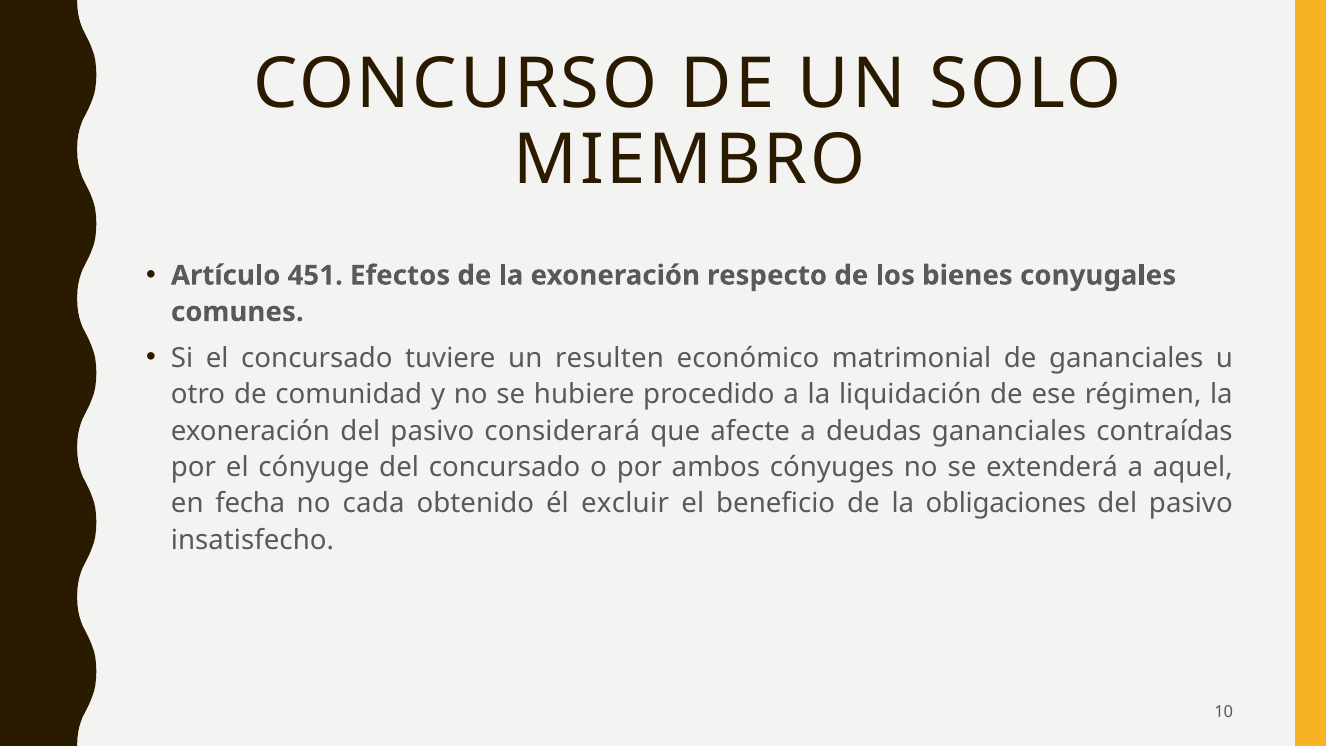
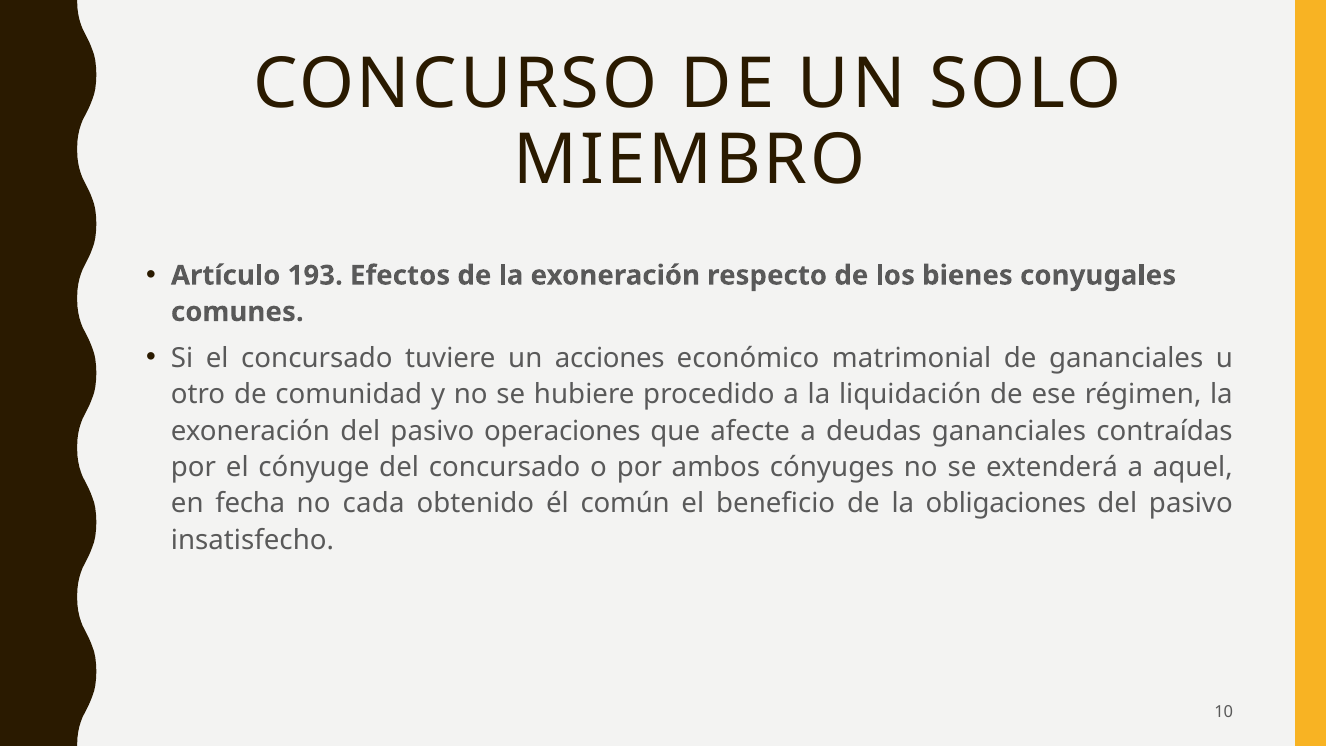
451: 451 -> 193 (315, 275)
resulten: resulten -> acciones (610, 358)
considerará: considerará -> operaciones (562, 431)
excluir: excluir -> común (625, 504)
